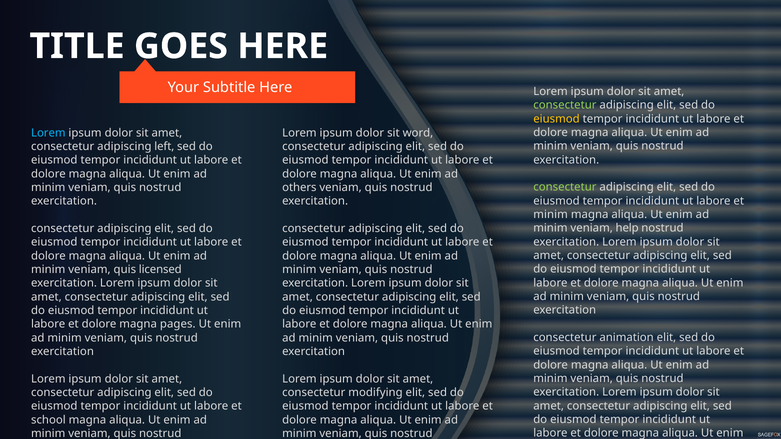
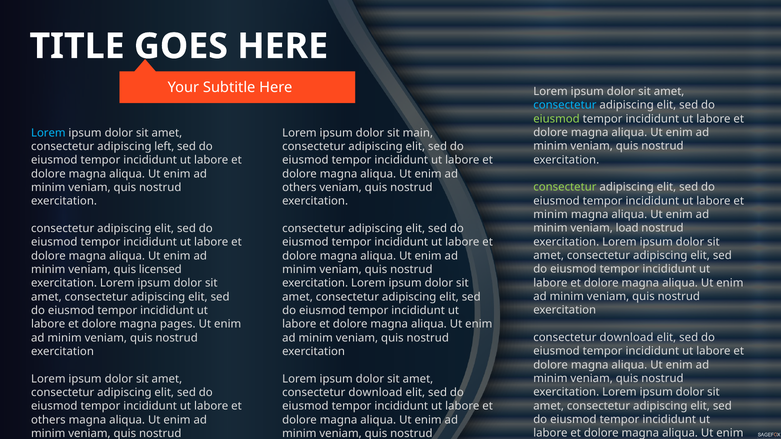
consectetur colour: light green -> light blue (565, 105)
eiusmod colour: yellow -> light green (557, 119)
word: word -> main (418, 133)
help: help -> load (627, 228)
animation: animation -> download (627, 338)
modifying: modifying -> download (375, 393)
school: school -> others (48, 420)
